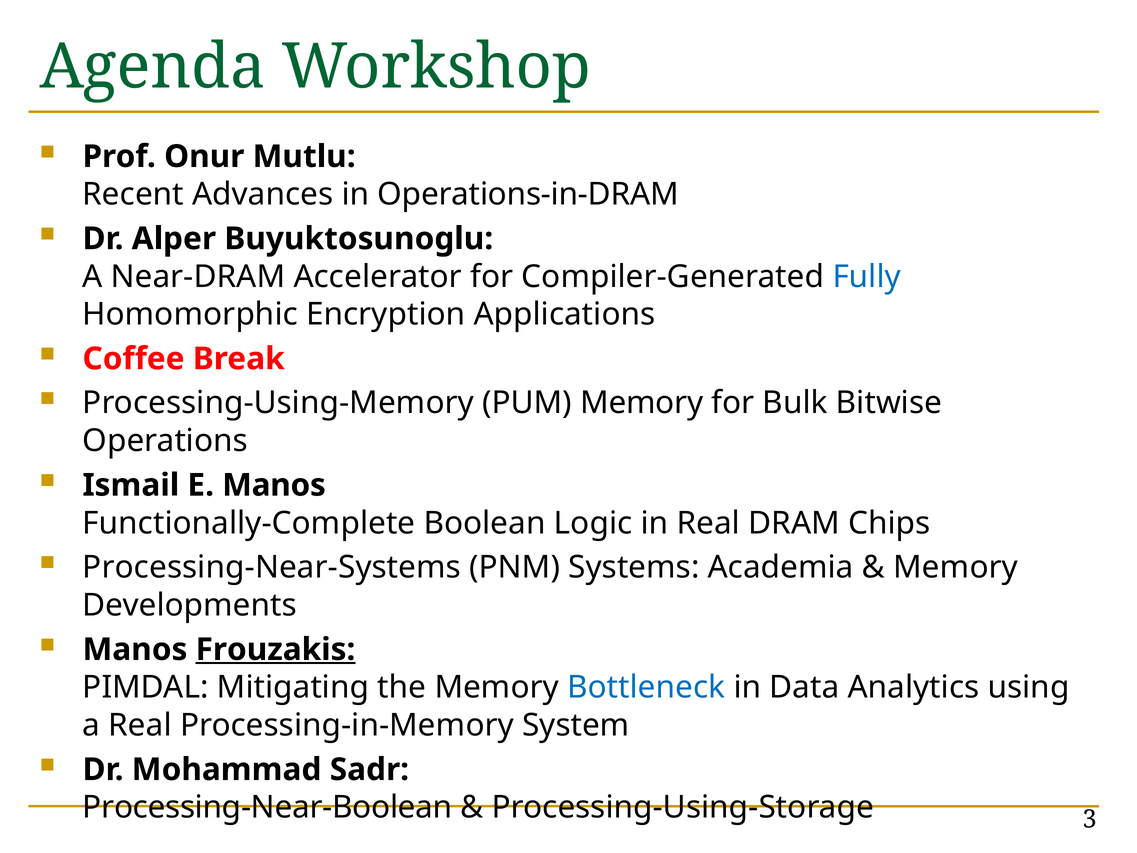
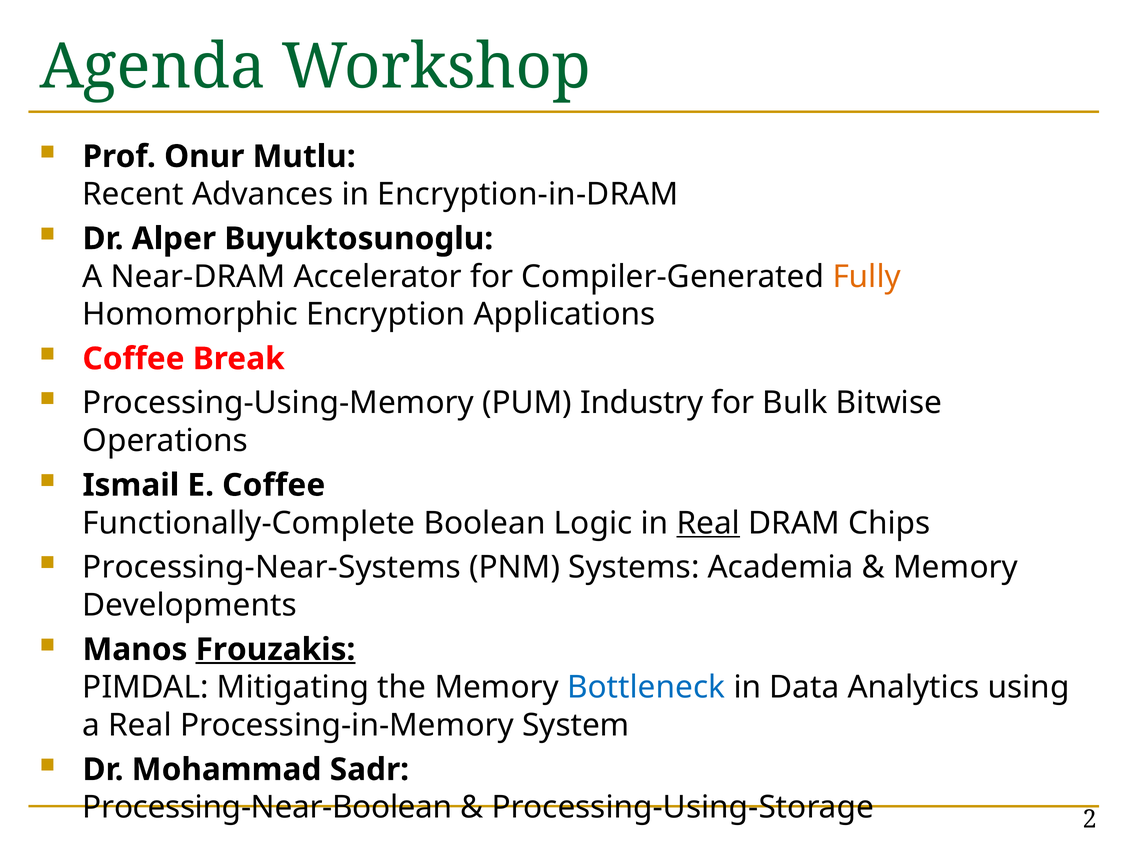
Operations-in-DRAM: Operations-in-DRAM -> Encryption-in-DRAM (528, 194)
Fully colour: blue -> orange (867, 277)
PUM Memory: Memory -> Industry (642, 403)
E Manos: Manos -> Coffee (274, 485)
Real underline: none -> present (708, 523)
3: 3 -> 2 (1090, 819)
